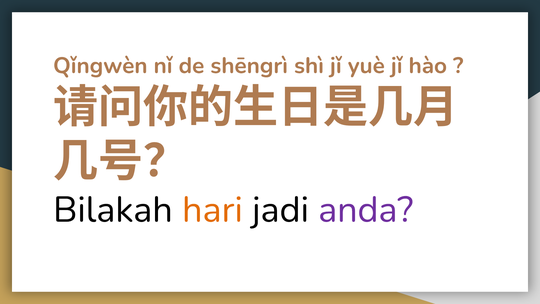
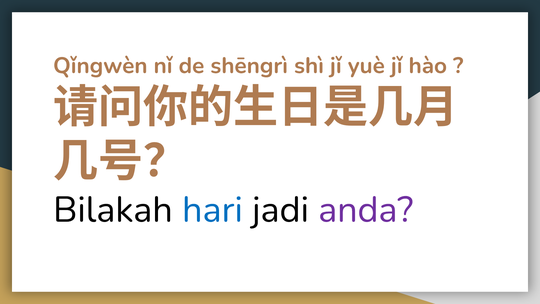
hari colour: orange -> blue (212, 210)
